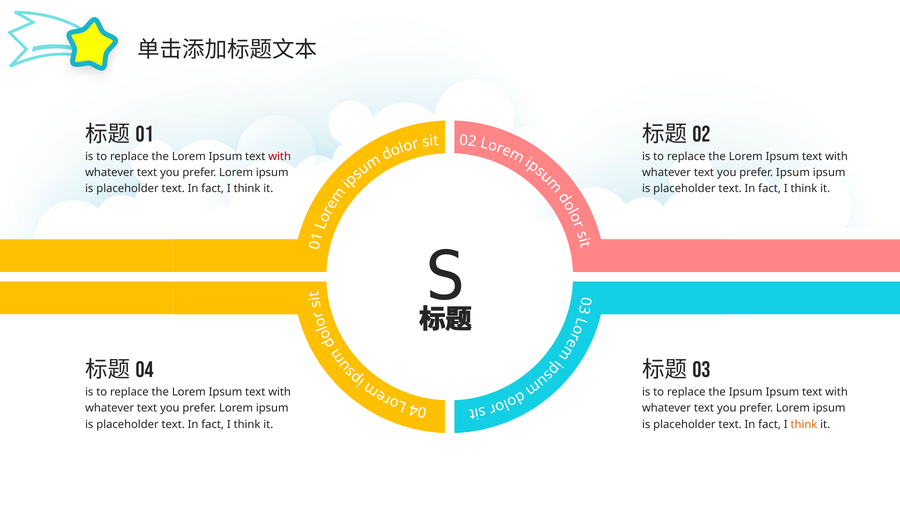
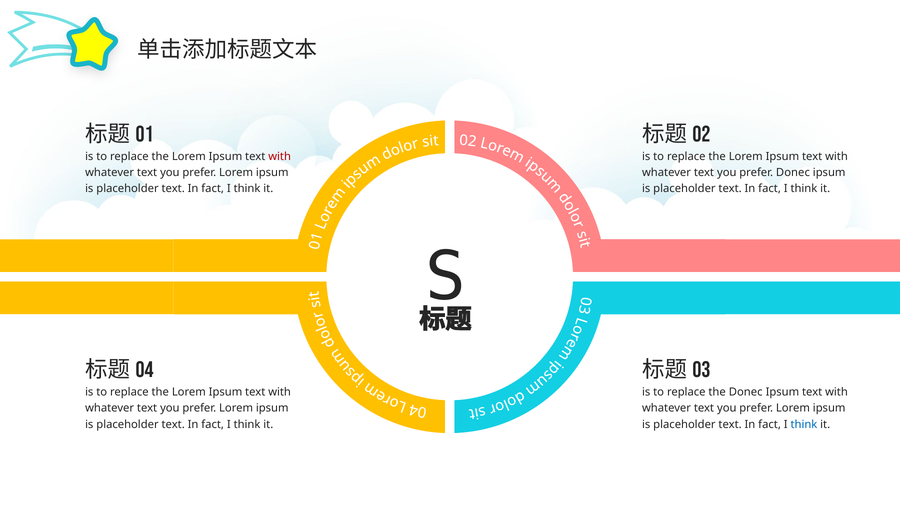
prefer Ipsum: Ipsum -> Donec (793, 173)
the Ipsum: Ipsum -> Donec (746, 392)
think colour: orange -> blue (804, 425)
